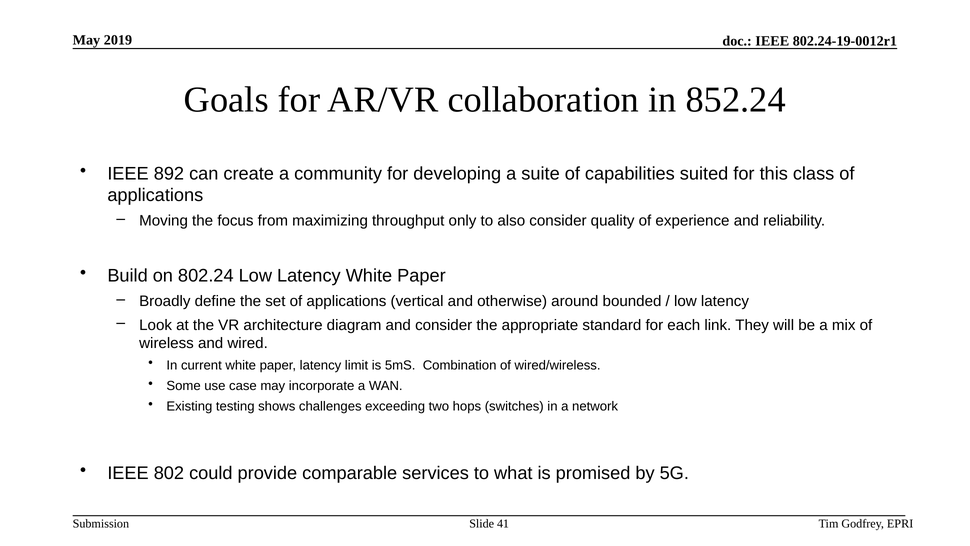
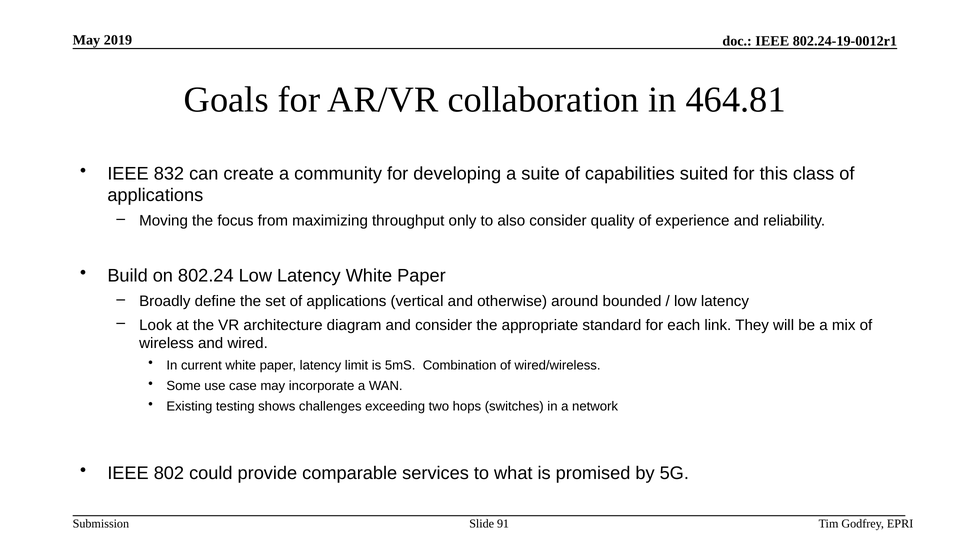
852.24: 852.24 -> 464.81 (736, 100)
892: 892 -> 832 (169, 173)
41: 41 -> 91 (503, 523)
